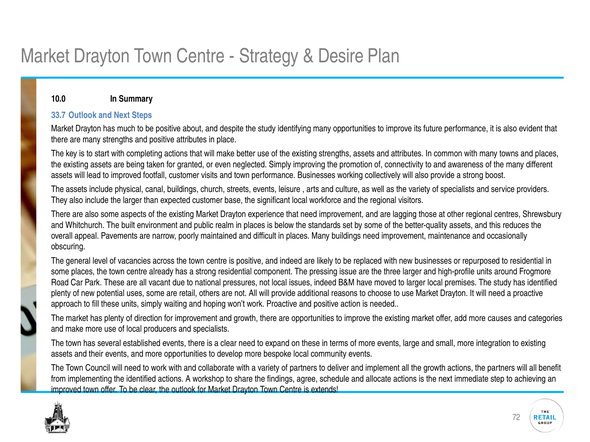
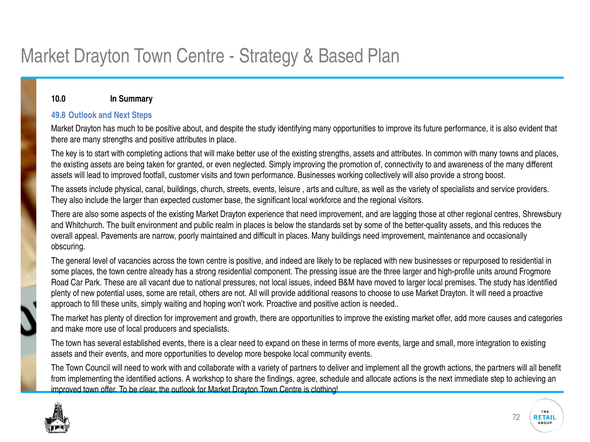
Desire: Desire -> Based (341, 56)
33.7: 33.7 -> 49.8 (58, 115)
extends: extends -> clothing (325, 390)
